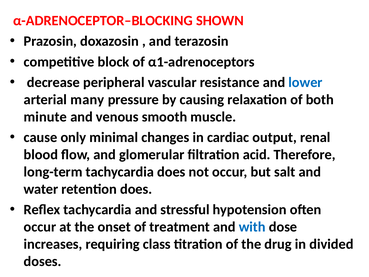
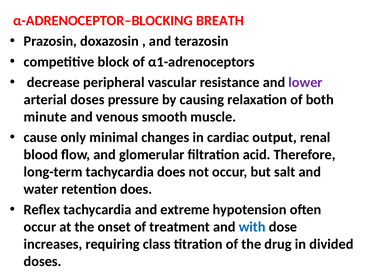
SHOWN: SHOWN -> BREATH (220, 21)
lower colour: blue -> purple (306, 82)
arterial many: many -> doses (87, 99)
stressful: stressful -> extreme (185, 209)
